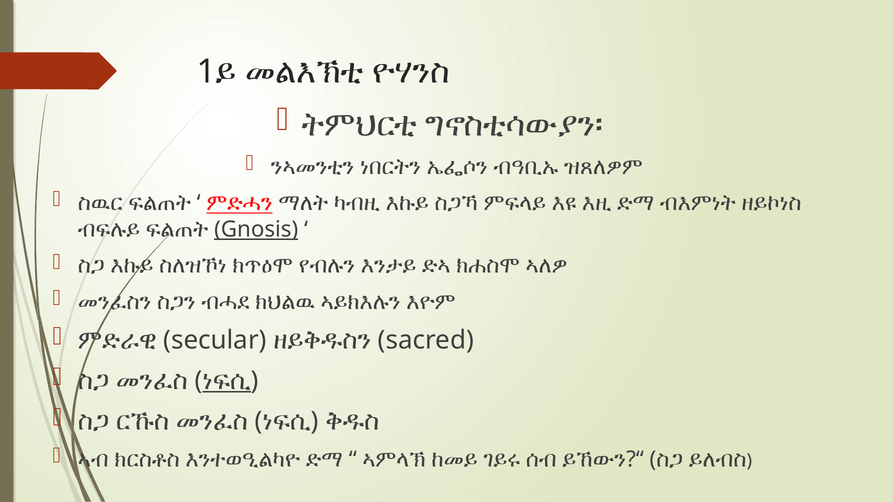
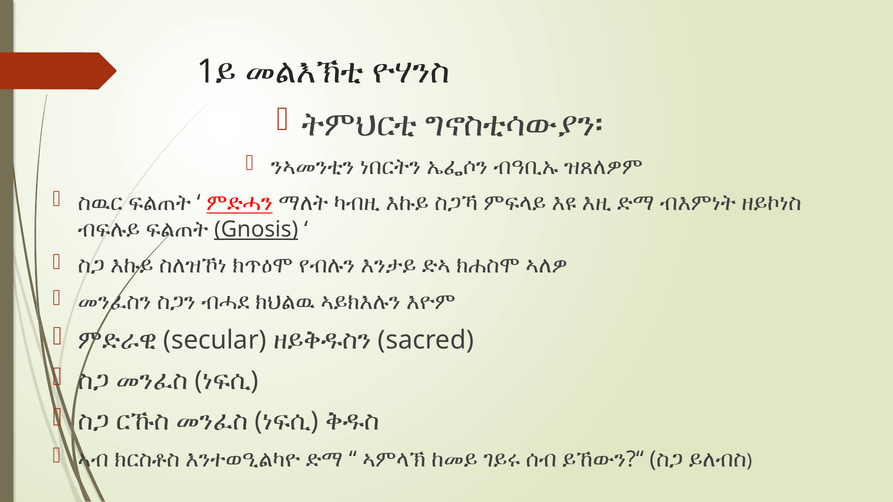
ነፍሲ underline: present -> none (227, 381)
